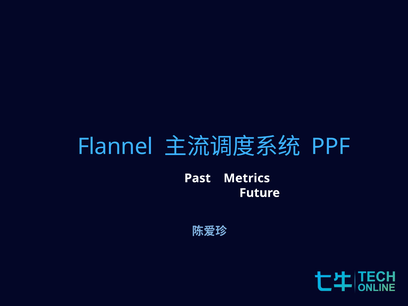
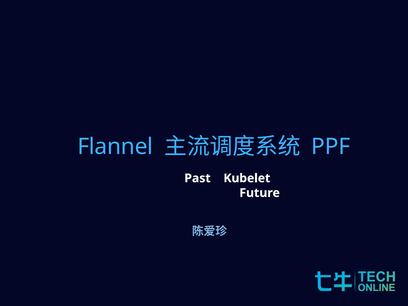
Metrics: Metrics -> Kubelet (247, 178)
